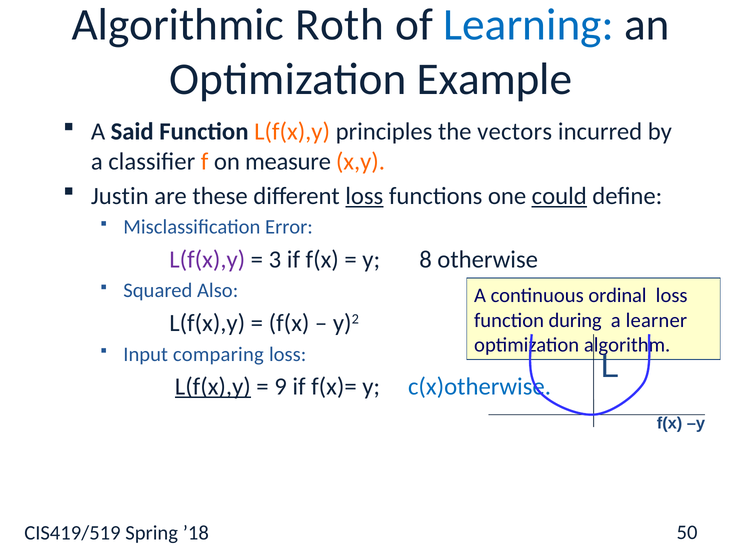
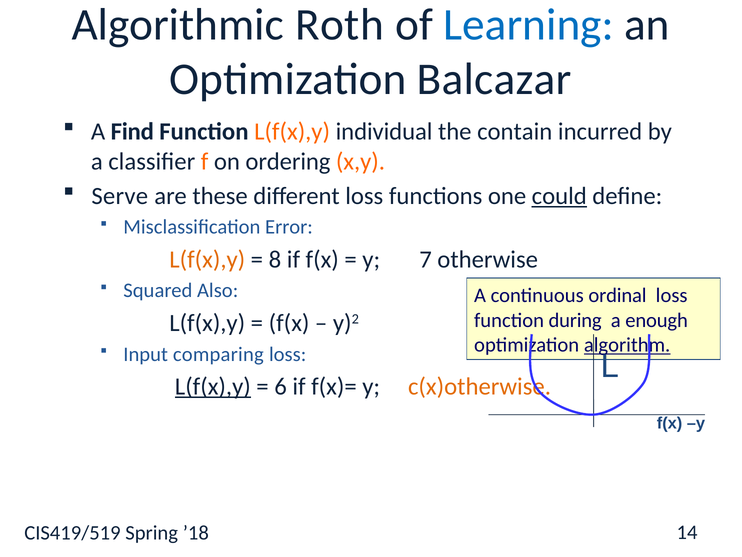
Example: Example -> Balcazar (494, 79)
Said: Said -> Find (132, 132)
principles: principles -> individual (384, 132)
vectors: vectors -> contain (515, 132)
measure: measure -> ordering (288, 161)
Justin: Justin -> Serve (120, 196)
loss underline: present -> none (364, 196)
L(f(x),y colour: purple -> orange (207, 259)
3: 3 -> 8 (275, 259)
8: 8 -> 7 (426, 259)
learner: learner -> enough (657, 320)
algorithm underline: none -> present (627, 345)
9: 9 -> 6 (281, 386)
c(x)otherwise colour: blue -> orange (480, 386)
50: 50 -> 14 (687, 532)
